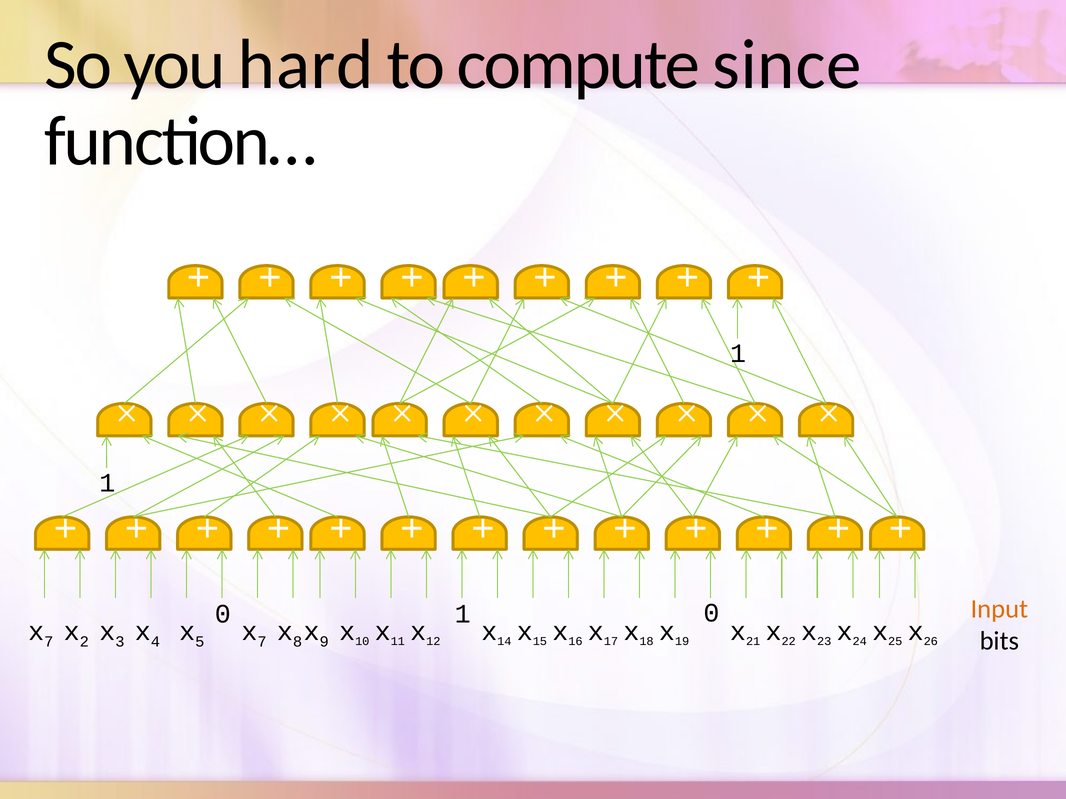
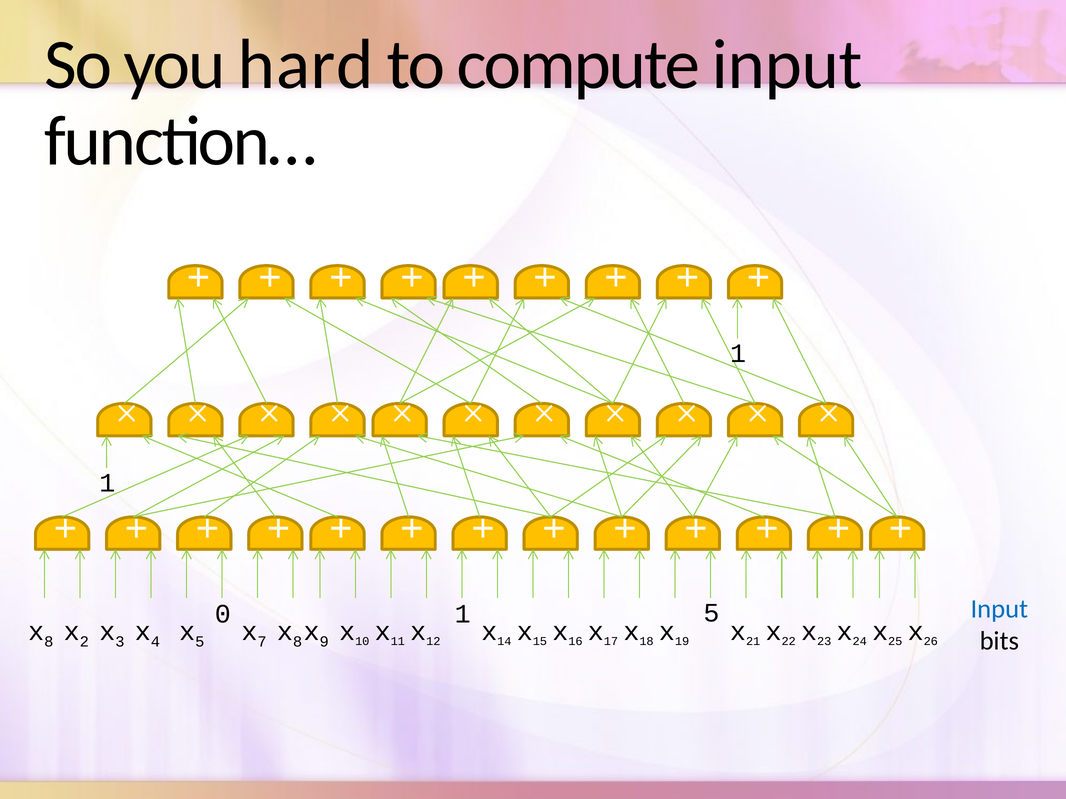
compute since: since -> input (787, 65)
Input colour: orange -> blue (999, 609)
1 0: 0 -> 5 (711, 613)
7: 7 -> 8 (49, 642)
